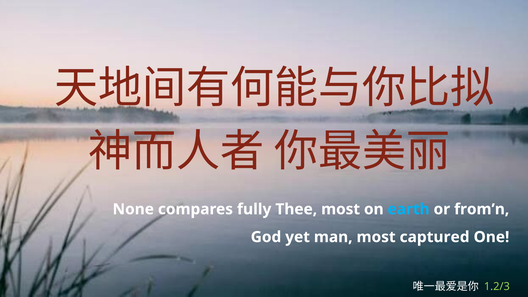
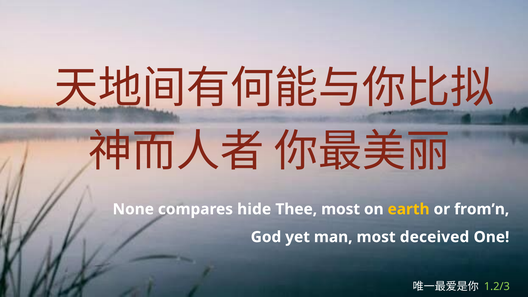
fully: fully -> hide (254, 209)
earth colour: light blue -> yellow (409, 209)
captured: captured -> deceived (435, 237)
